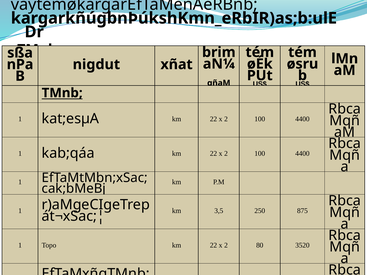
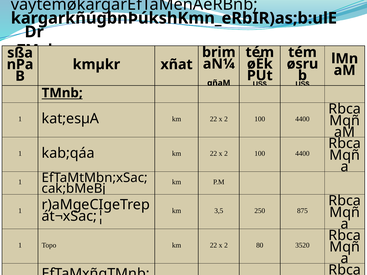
nigdut: nigdut -> kmµkr (96, 64)
